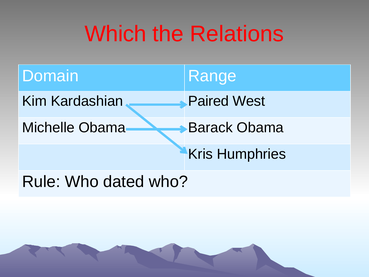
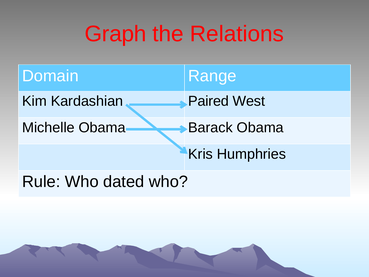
Which: Which -> Graph (116, 34)
